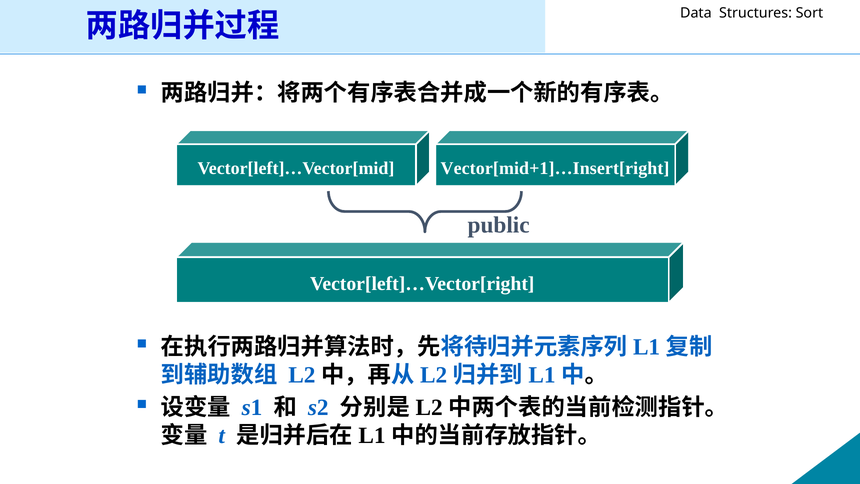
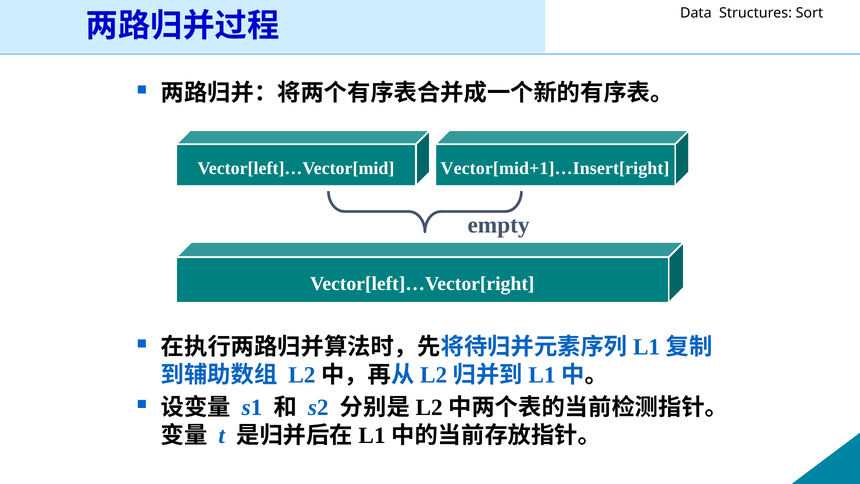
public: public -> empty (499, 225)
